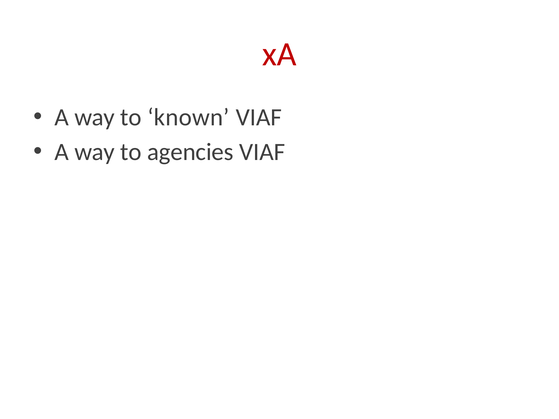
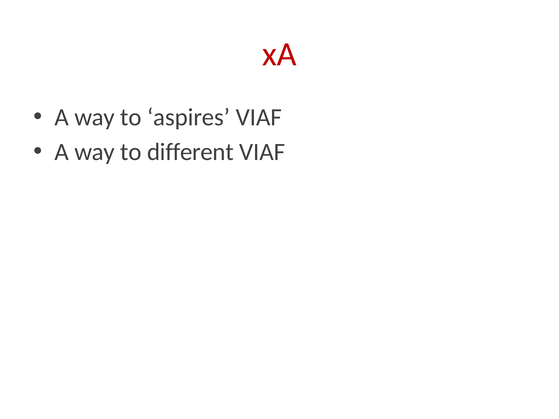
known: known -> aspires (189, 117)
agencies: agencies -> different (190, 152)
